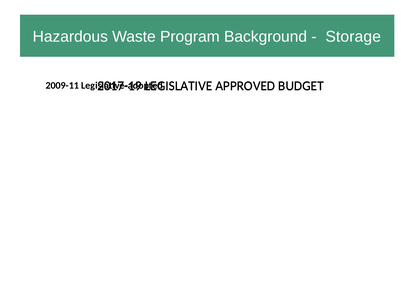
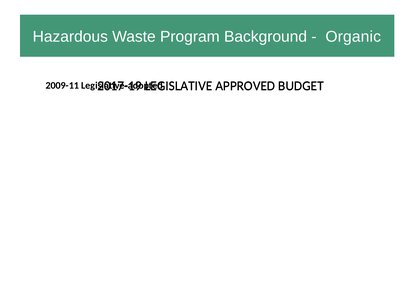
Storage: Storage -> Organic (353, 37)
